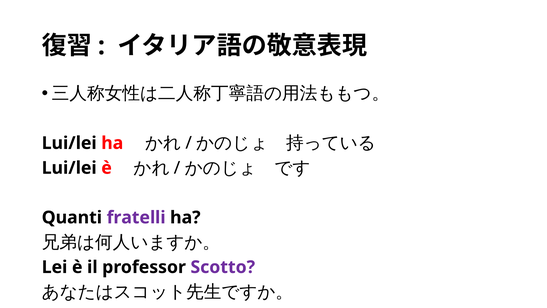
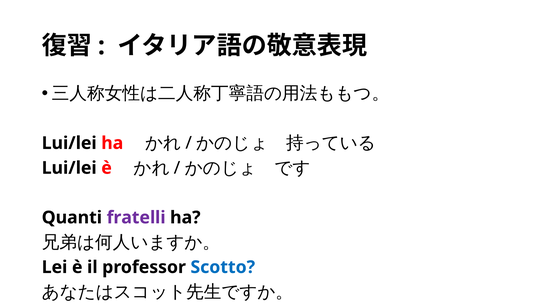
Scotto colour: purple -> blue (223, 267)
